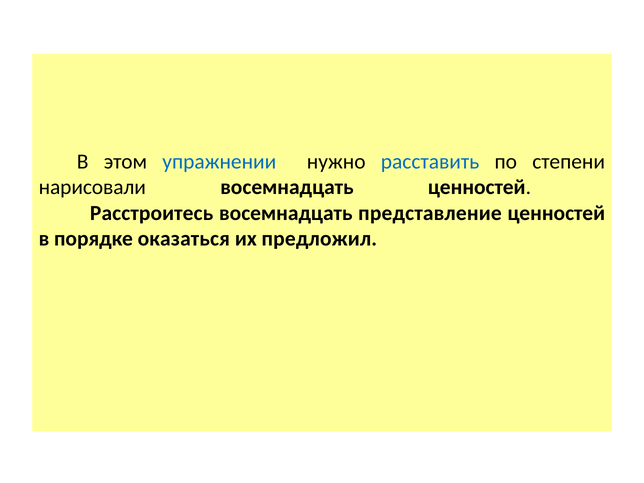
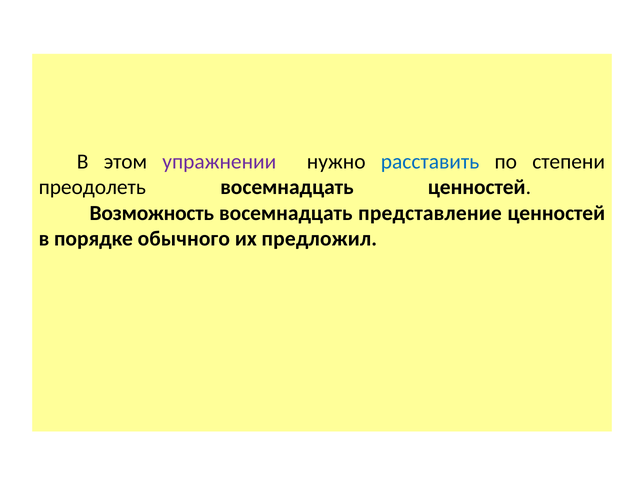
упражнении colour: blue -> purple (219, 162)
нарисовали: нарисовали -> преодолеть (92, 187)
Расстроитесь: Расстроитесь -> Возможность (152, 213)
оказаться: оказаться -> обычного (184, 239)
